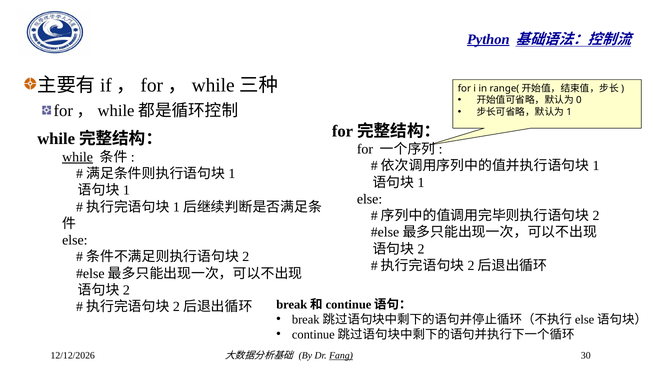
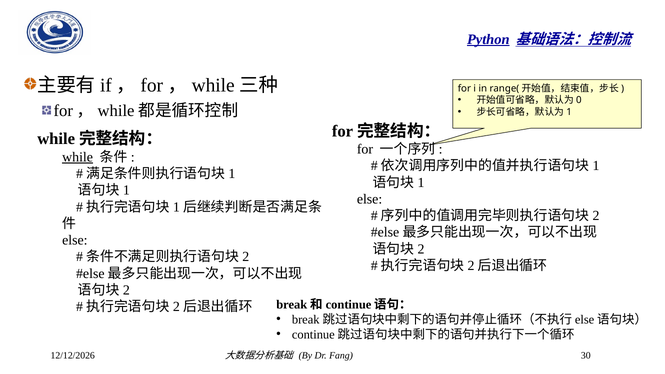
Fang underline: present -> none (341, 356)
